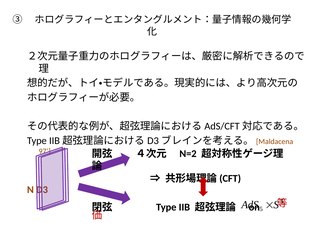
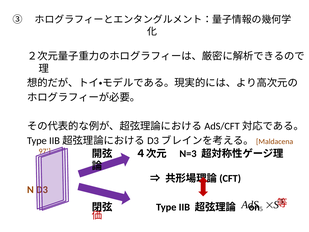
N=2: N=2 -> N=3 (188, 153)
